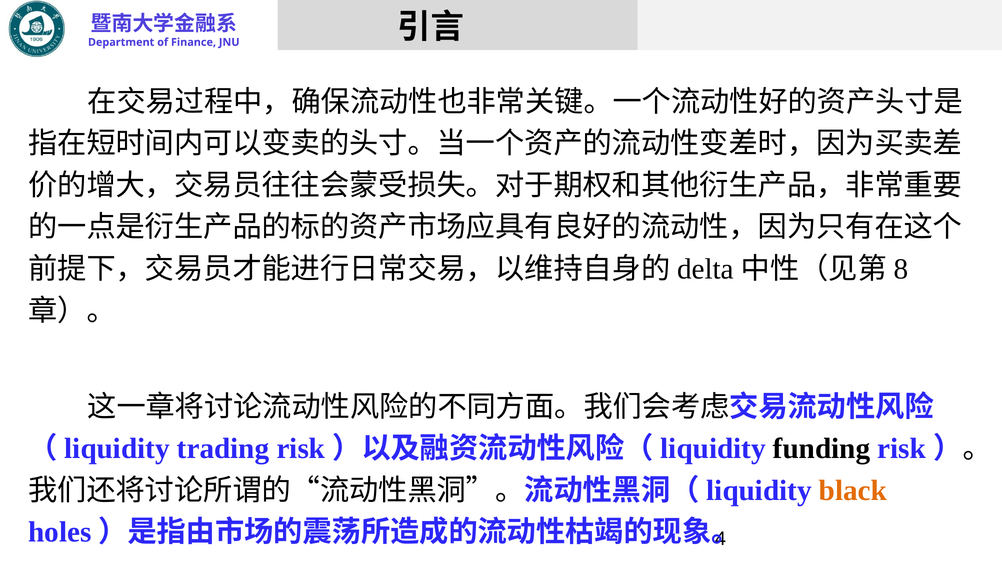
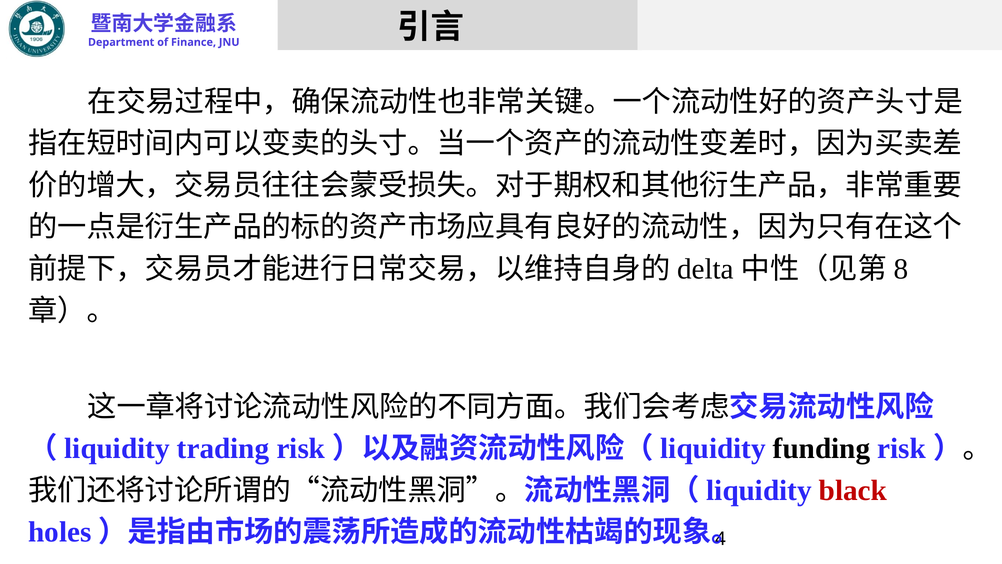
black colour: orange -> red (853, 490)
